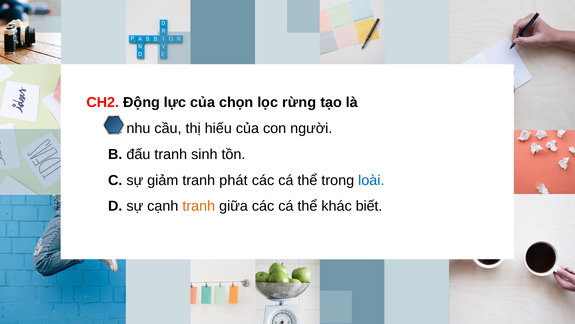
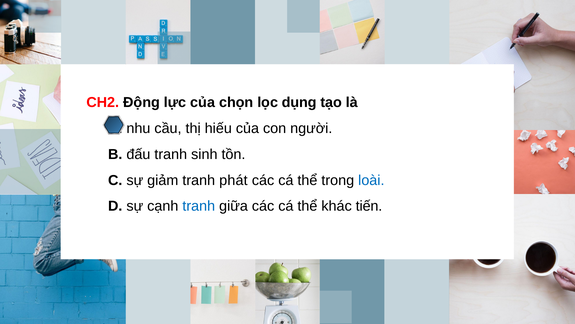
rừng: rừng -> dụng (299, 102)
tranh colour: orange -> blue (199, 206)
biết: biết -> tiến (369, 206)
